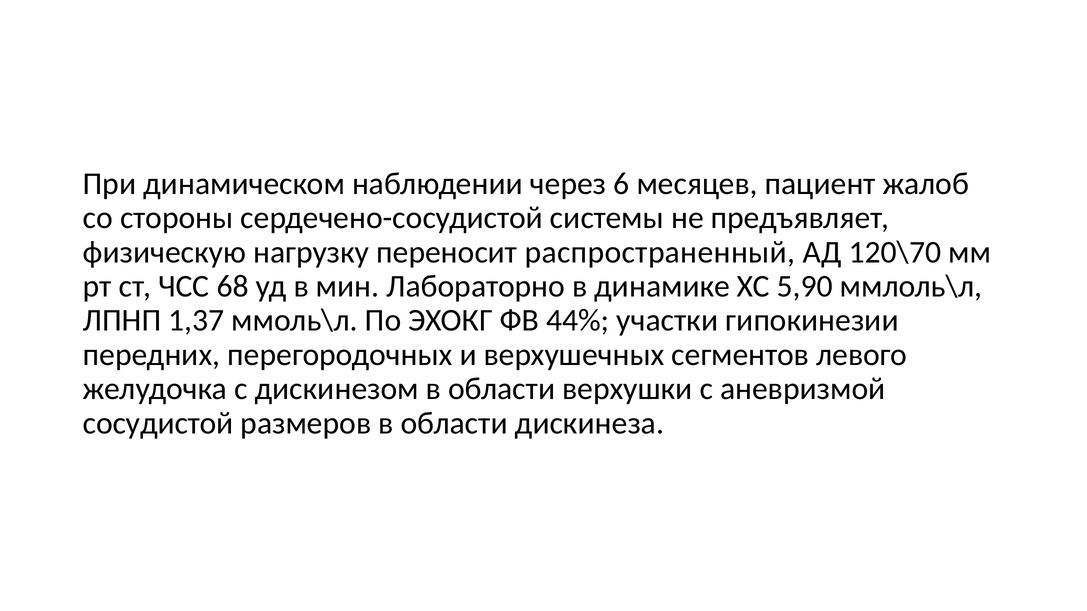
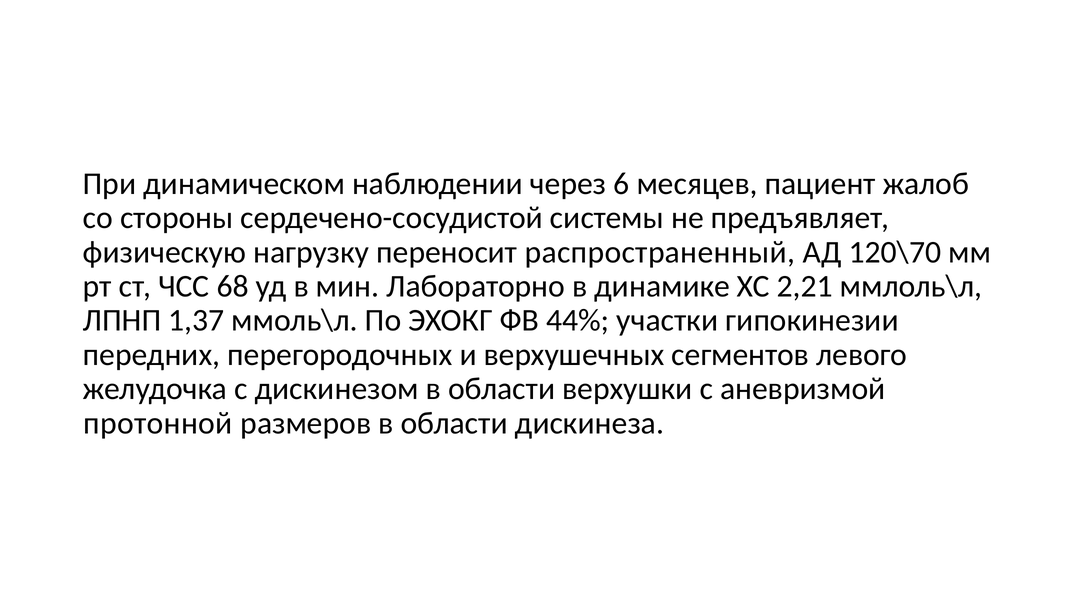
5,90: 5,90 -> 2,21 (805, 287)
сосудистой: сосудистой -> протонной (158, 424)
